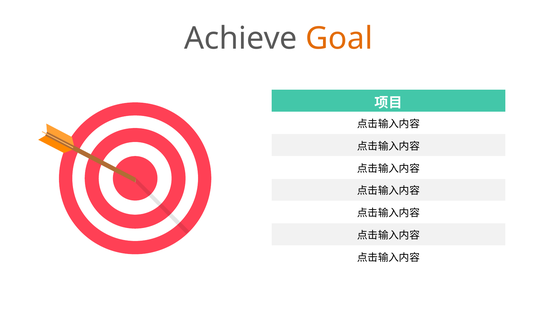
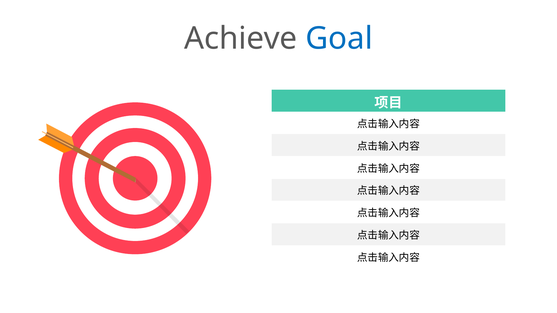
Goal colour: orange -> blue (339, 39)
